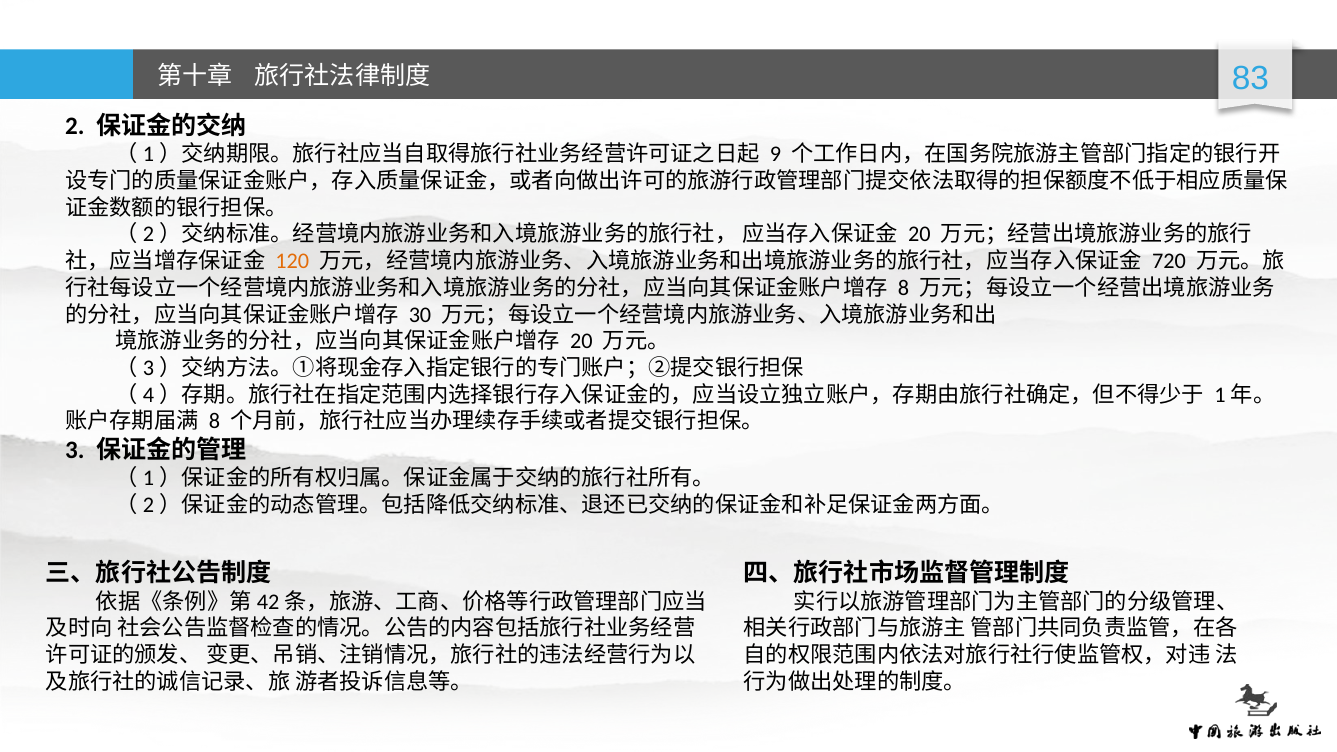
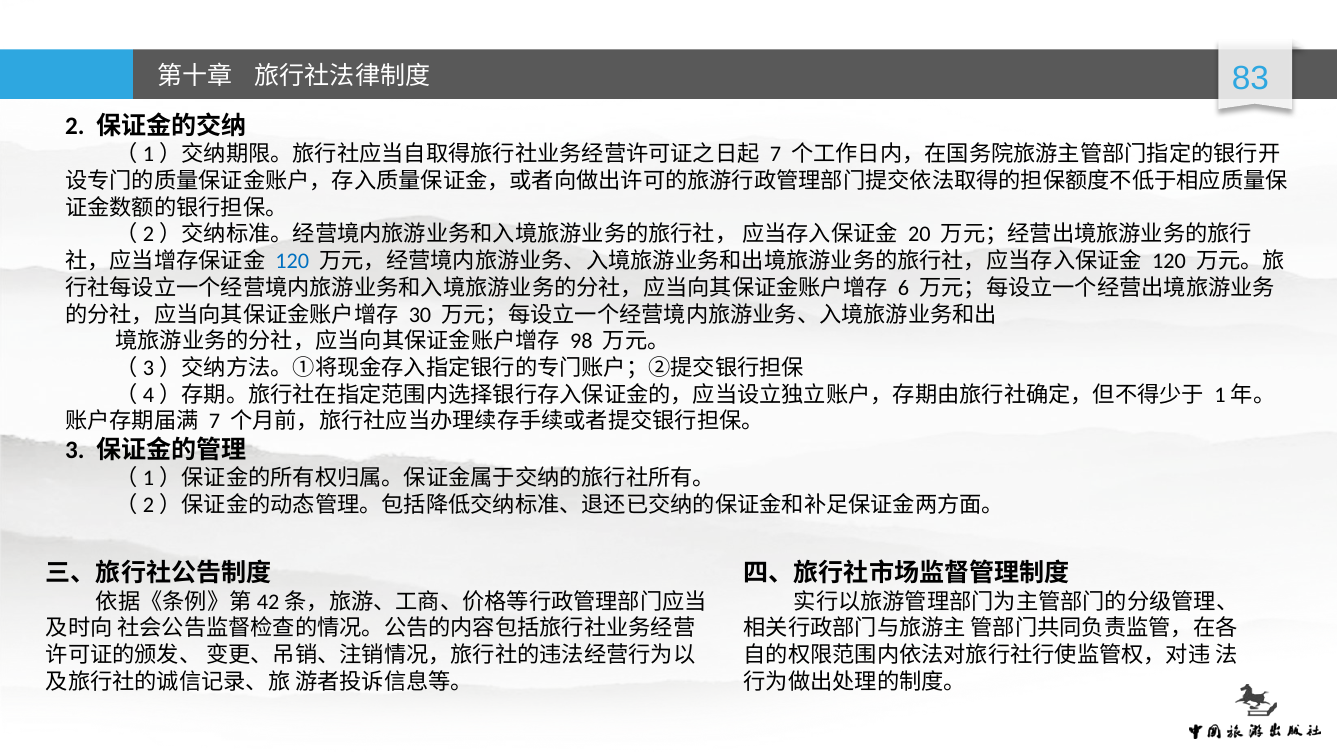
9: 9 -> 7 (775, 154)
120 colour: orange -> blue (292, 261)
720: 720 -> 120 (1169, 261)
8: 8 -> 6 (903, 288)
20: 20 -> 98 (581, 341)
8: 8 -> 7 (214, 422)
